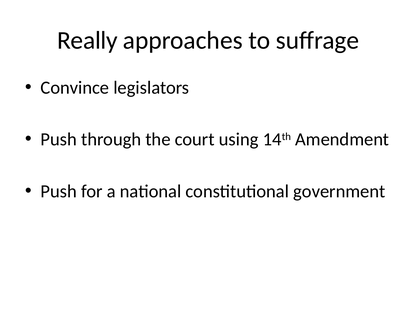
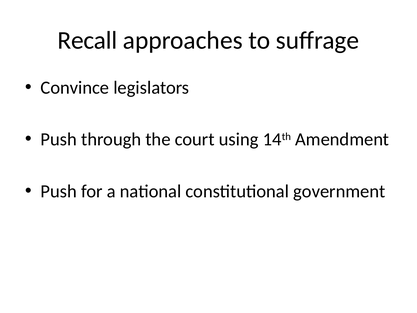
Really: Really -> Recall (87, 40)
